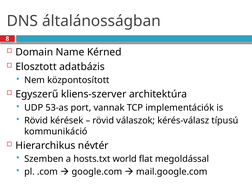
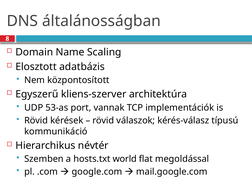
Kérned: Kérned -> Scaling (104, 52)
